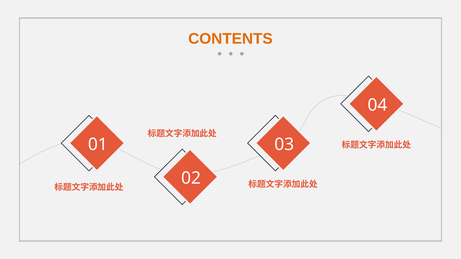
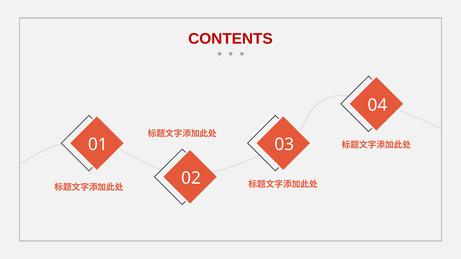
CONTENTS colour: orange -> red (230, 39)
